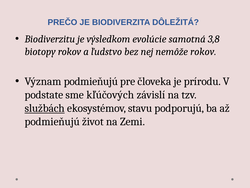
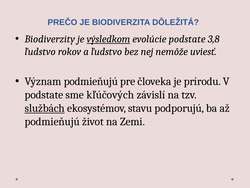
Biodiverzitu: Biodiverzitu -> Biodiverzity (50, 39)
výsledkom underline: none -> present (108, 39)
evolúcie samotná: samotná -> podstate (187, 39)
biotopy: biotopy -> ľudstvo (40, 51)
nemôže rokov: rokov -> uviesť (203, 51)
